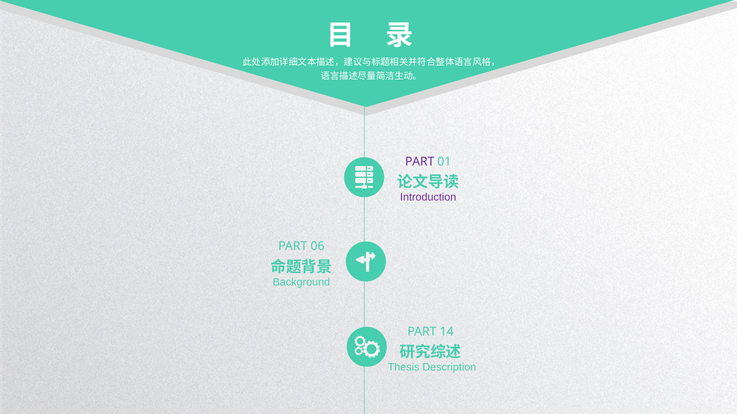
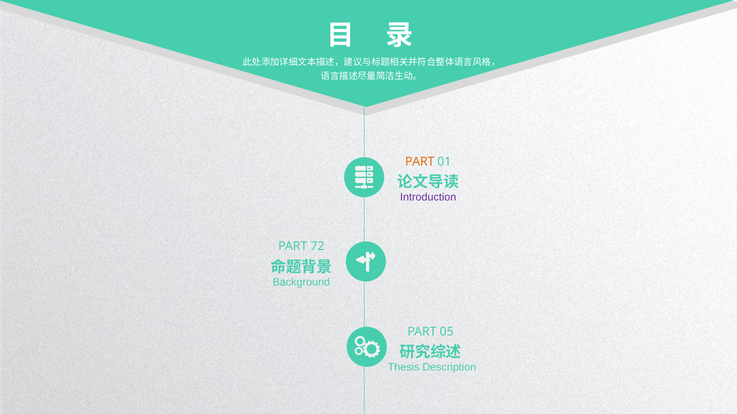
PART colour: purple -> orange (420, 162)
06: 06 -> 72 (318, 247)
14: 14 -> 05 (447, 332)
